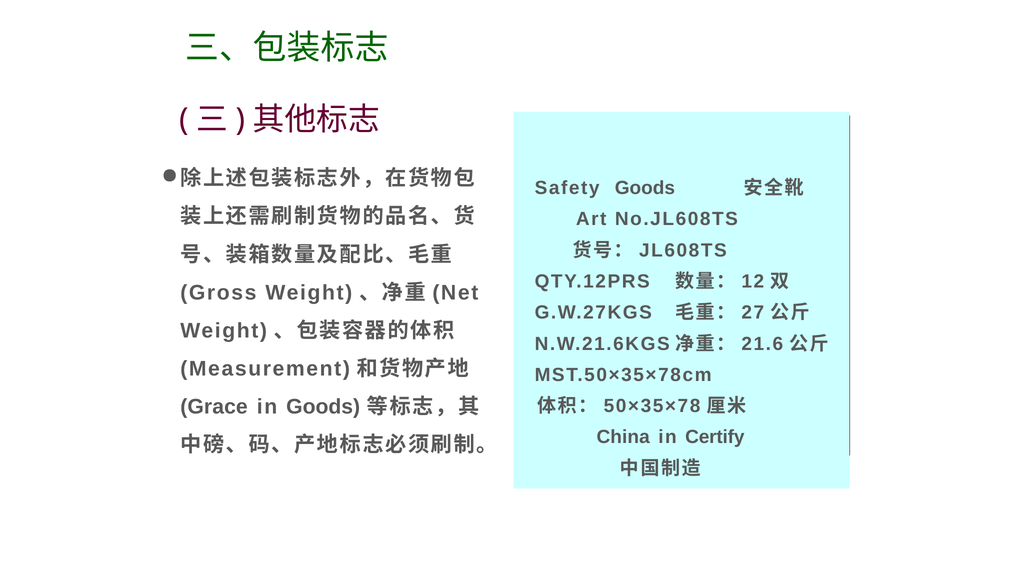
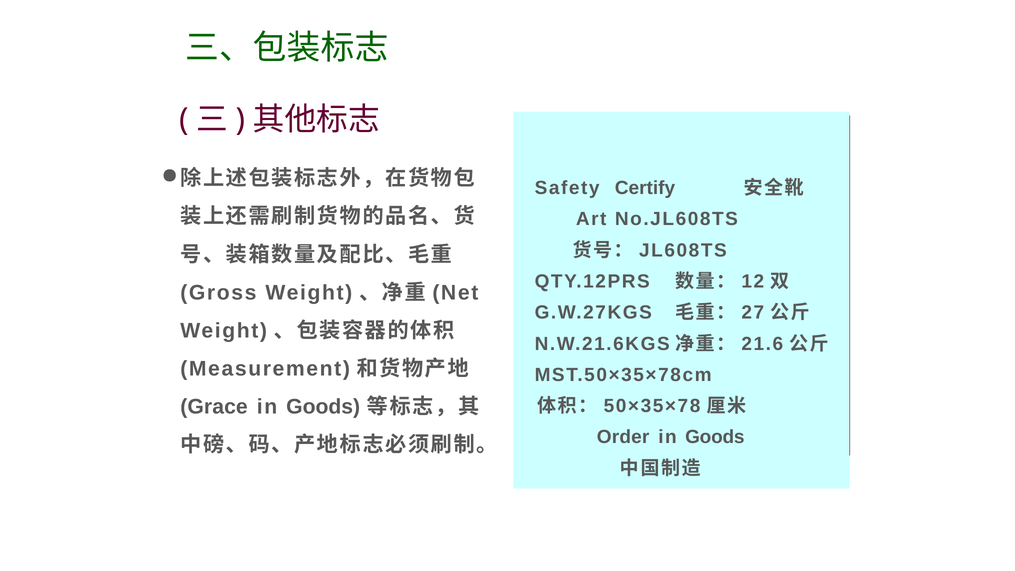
Safety Goods: Goods -> Certify (645, 188)
China: China -> Order (623, 437)
Certify: Certify -> Goods (715, 437)
